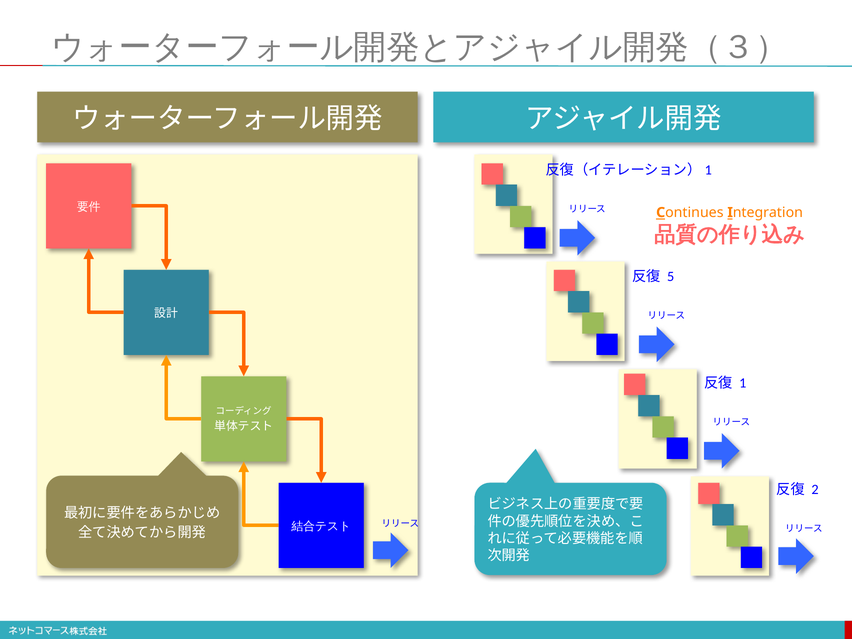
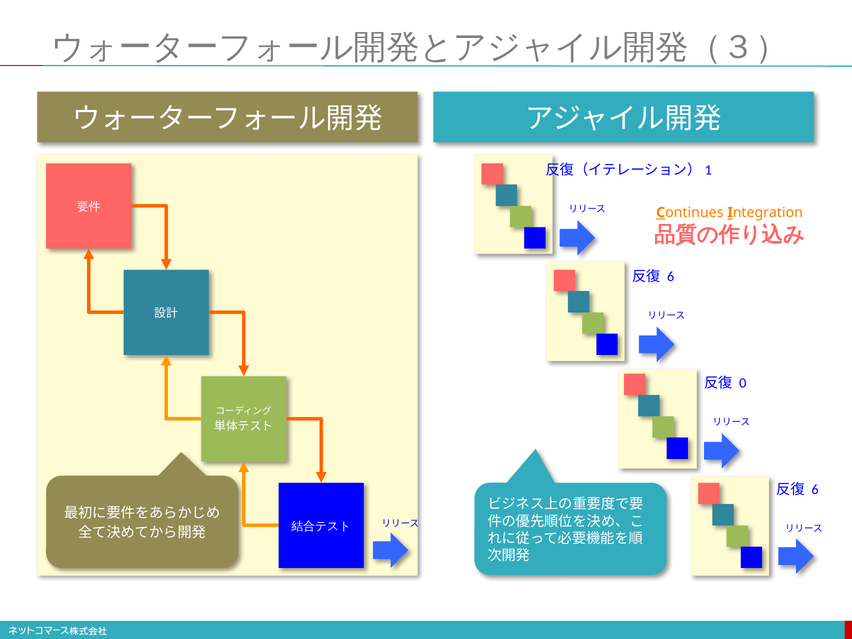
5: 5 -> 6 (671, 276)
1: 1 -> 0 (743, 383)
2: 2 -> 6 (815, 489)
